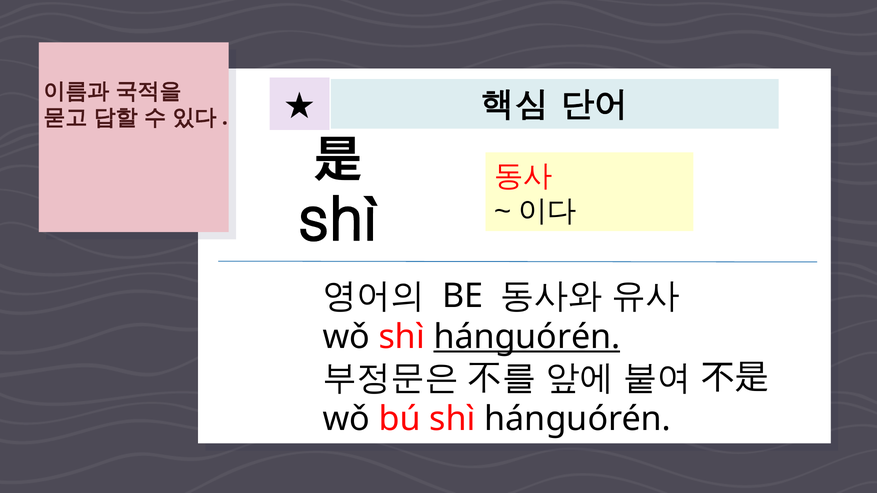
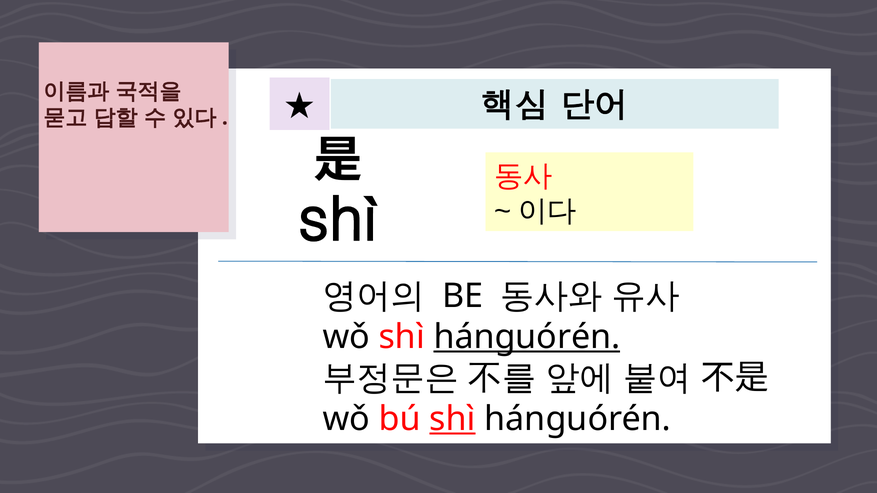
shì underline: none -> present (453, 419)
